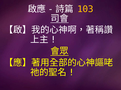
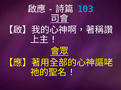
103 colour: yellow -> light blue (85, 9)
